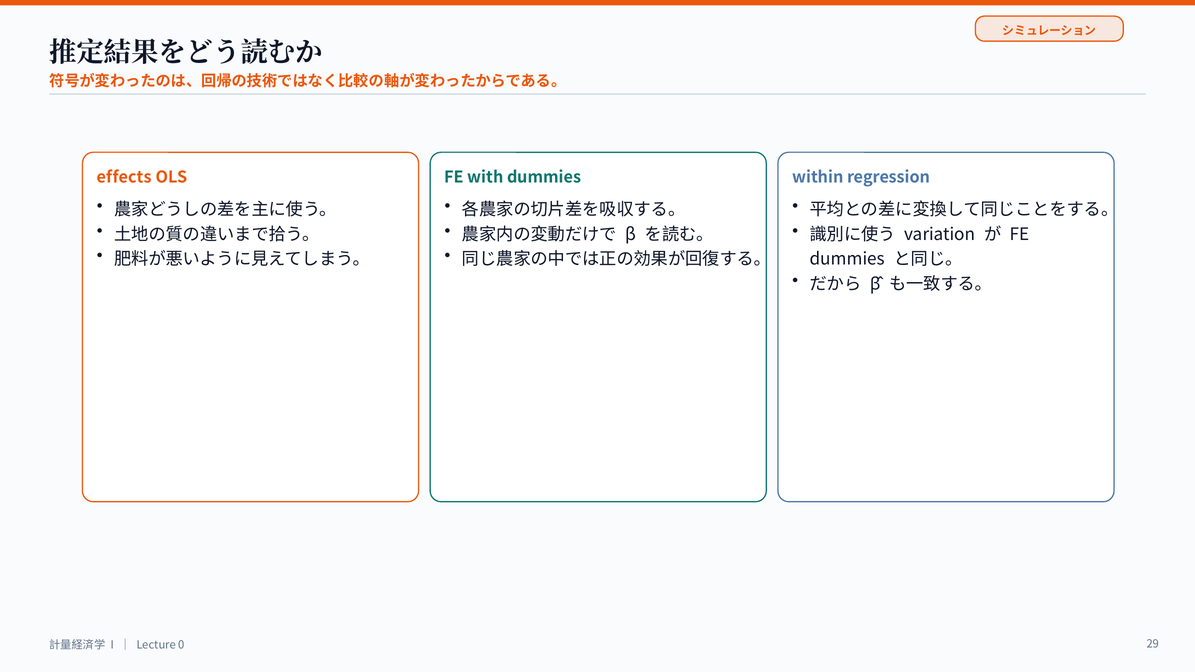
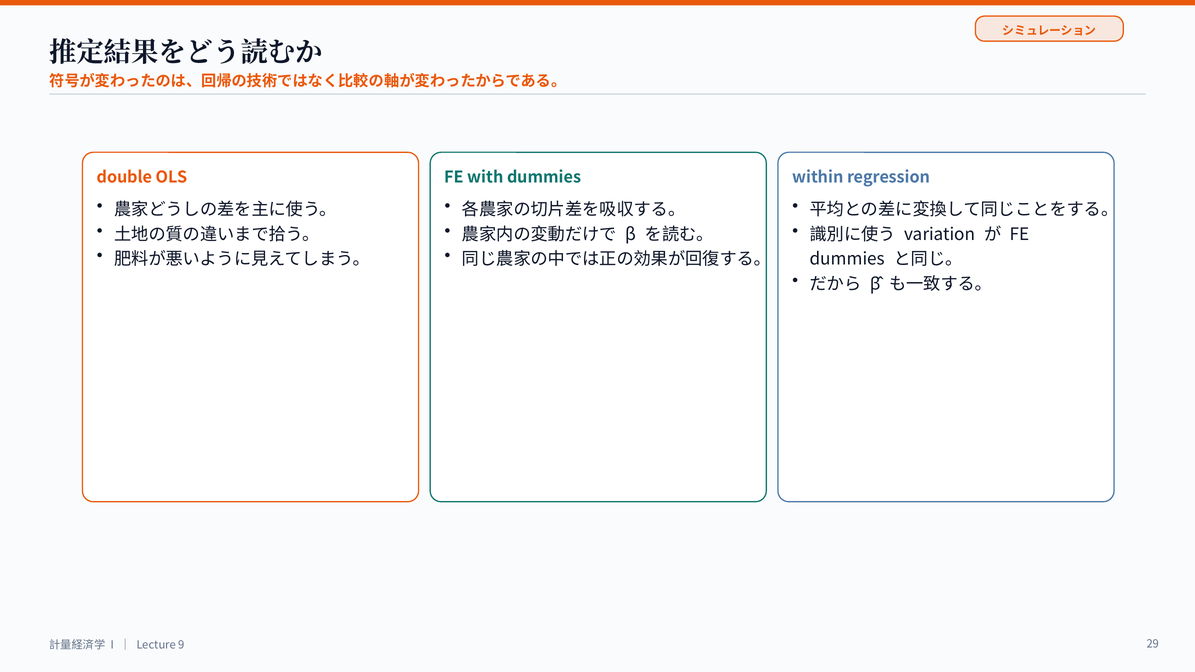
effects: effects -> double (124, 177)
0: 0 -> 9 (181, 645)
